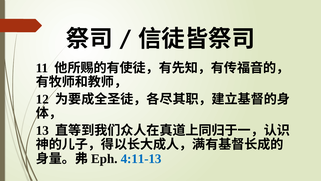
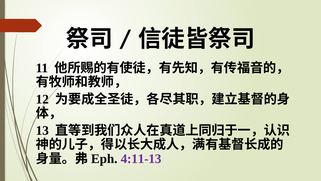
4:11-13 colour: blue -> purple (141, 158)
